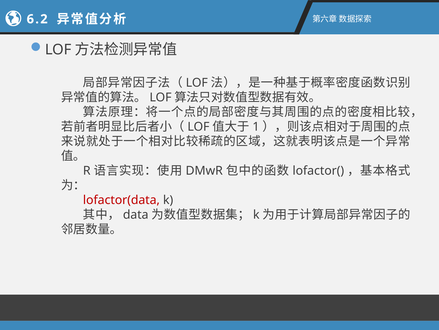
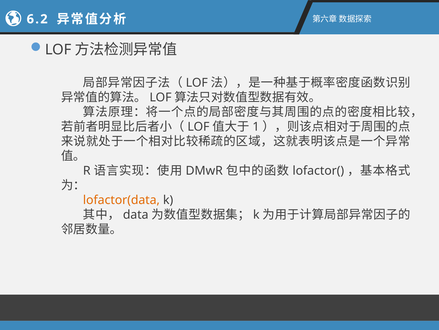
lofactor(data colour: red -> orange (121, 200)
